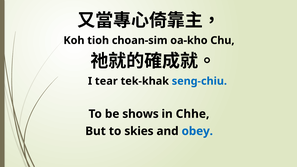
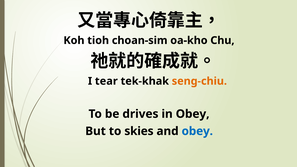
seng-chiu colour: blue -> orange (199, 81)
shows: shows -> drives (140, 114)
in Chhe: Chhe -> Obey (193, 114)
